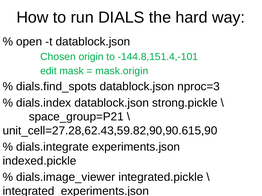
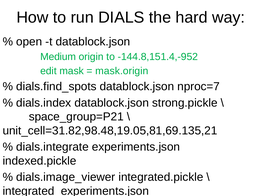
Chosen: Chosen -> Medium (58, 57)
-144.8,151.4,-101: -144.8,151.4,-101 -> -144.8,151.4,-952 (158, 57)
nproc=3: nproc=3 -> nproc=7 (199, 87)
unit_cell=27.28,62.43,59.82,90,90.615,90: unit_cell=27.28,62.43,59.82,90,90.615,90 -> unit_cell=31.82,98.48,19.05,81,69.135,21 (110, 131)
